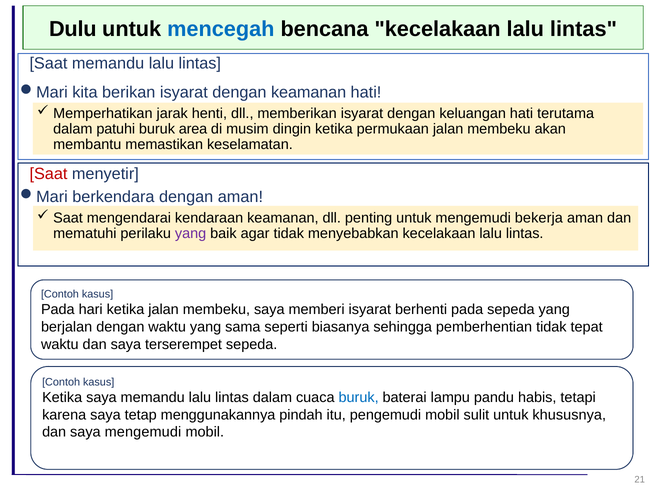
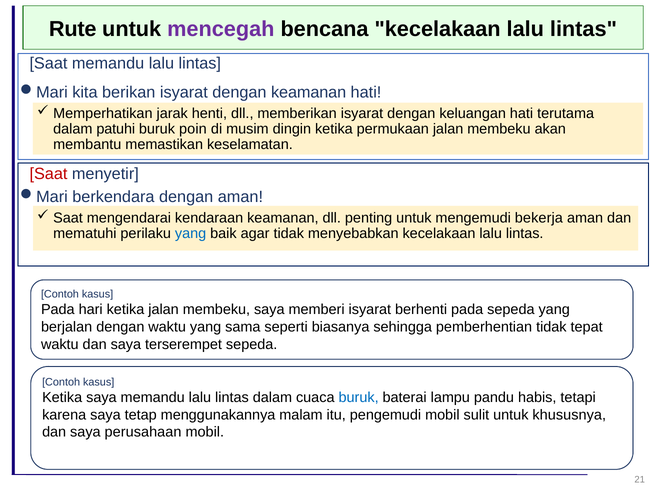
Dulu: Dulu -> Rute (73, 29)
mencegah colour: blue -> purple (221, 29)
area: area -> poin (193, 129)
yang colour: purple -> blue (191, 234)
pindah: pindah -> malam (301, 415)
saya mengemudi: mengemudi -> perusahaan (143, 432)
